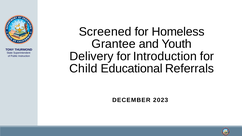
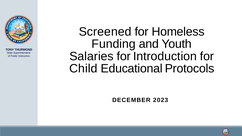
Grantee: Grantee -> Funding (114, 44)
Delivery: Delivery -> Salaries (92, 56)
Referrals: Referrals -> Protocols (190, 69)
